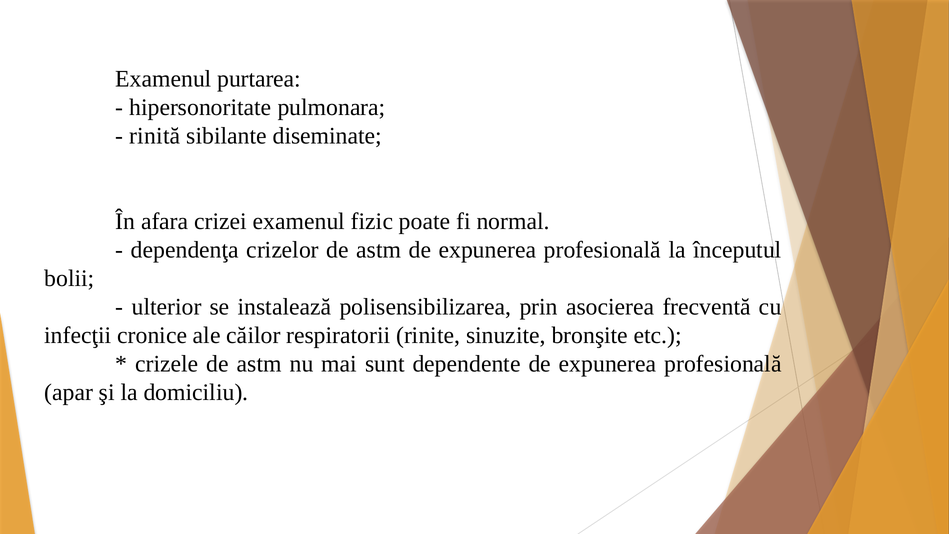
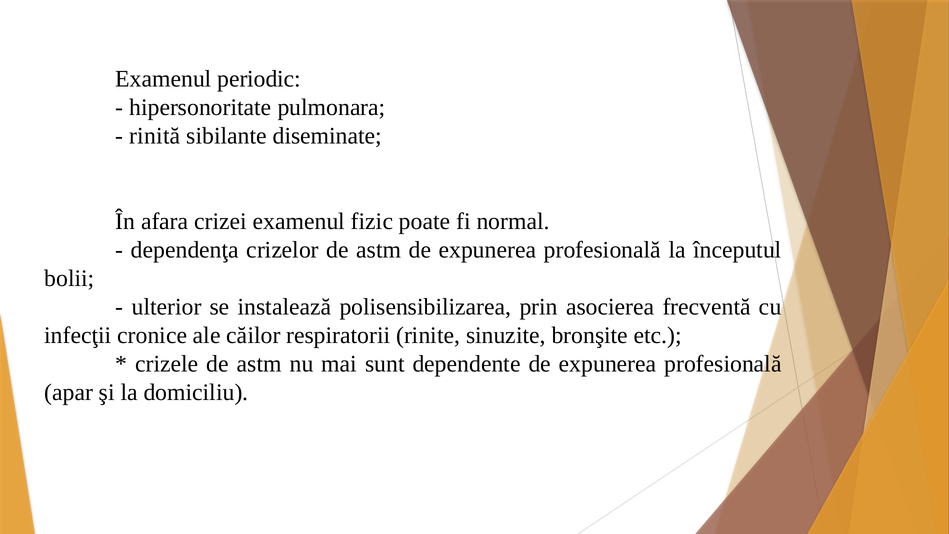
purtarea: purtarea -> periodic (259, 79)
